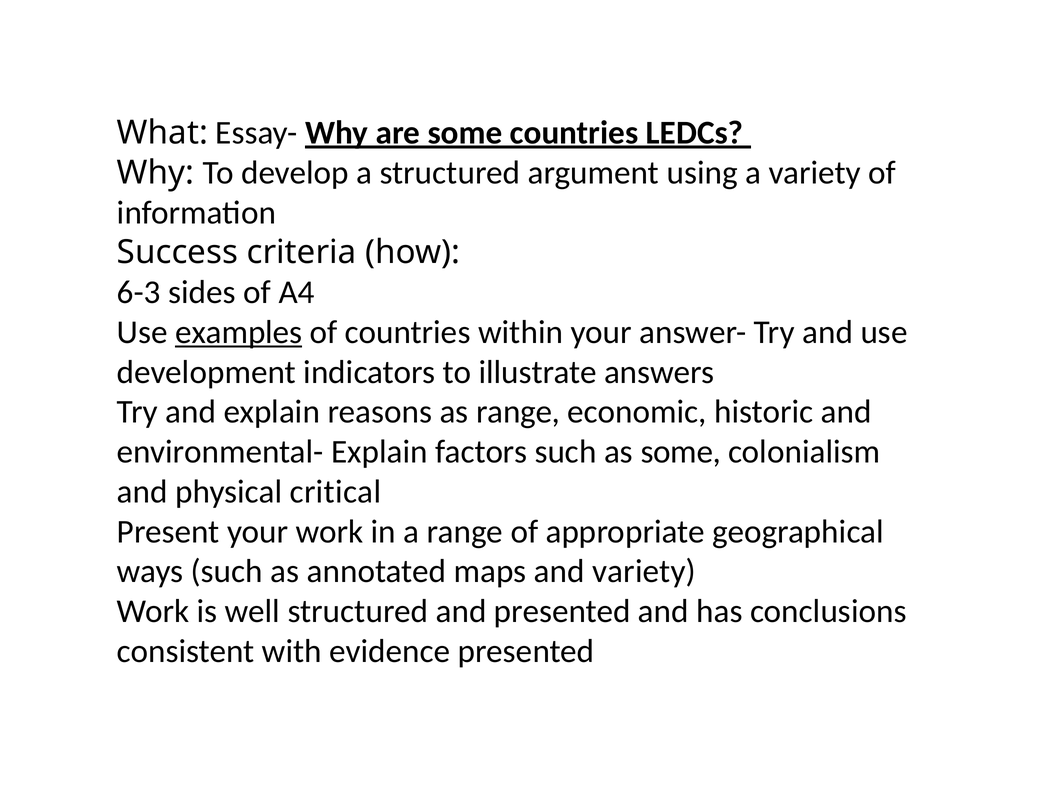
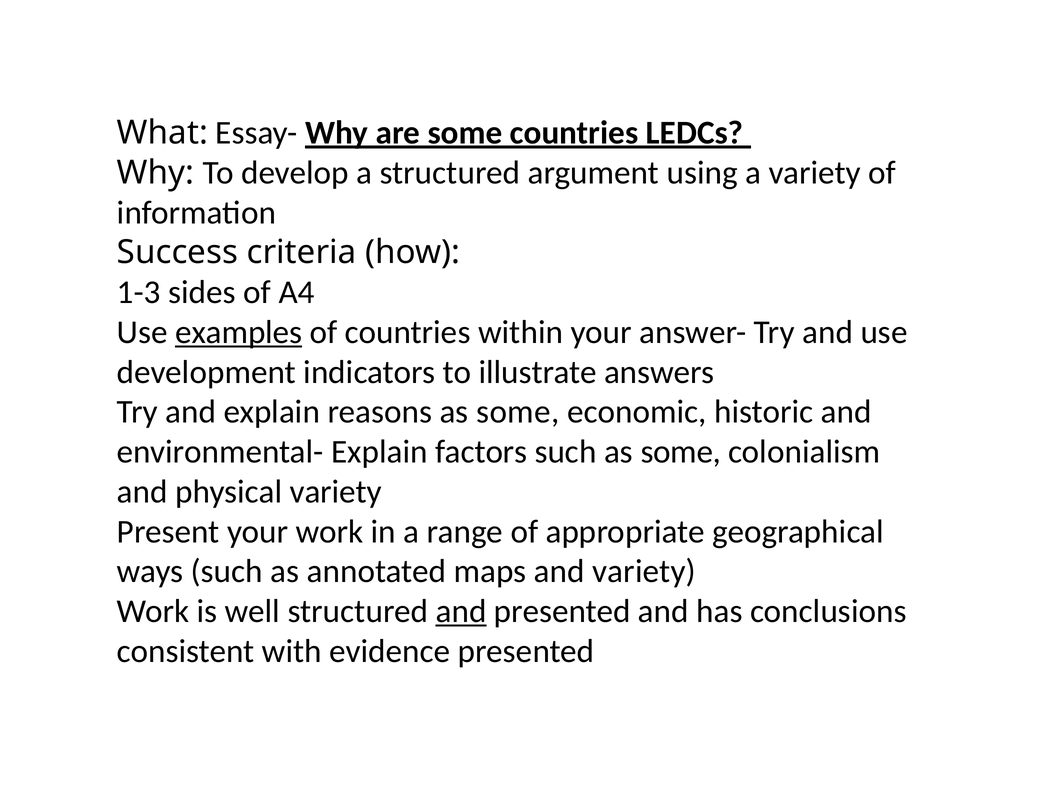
6-3: 6-3 -> 1-3 (139, 292)
reasons as range: range -> some (518, 412)
physical critical: critical -> variety (336, 491)
and underline: none -> present (461, 611)
